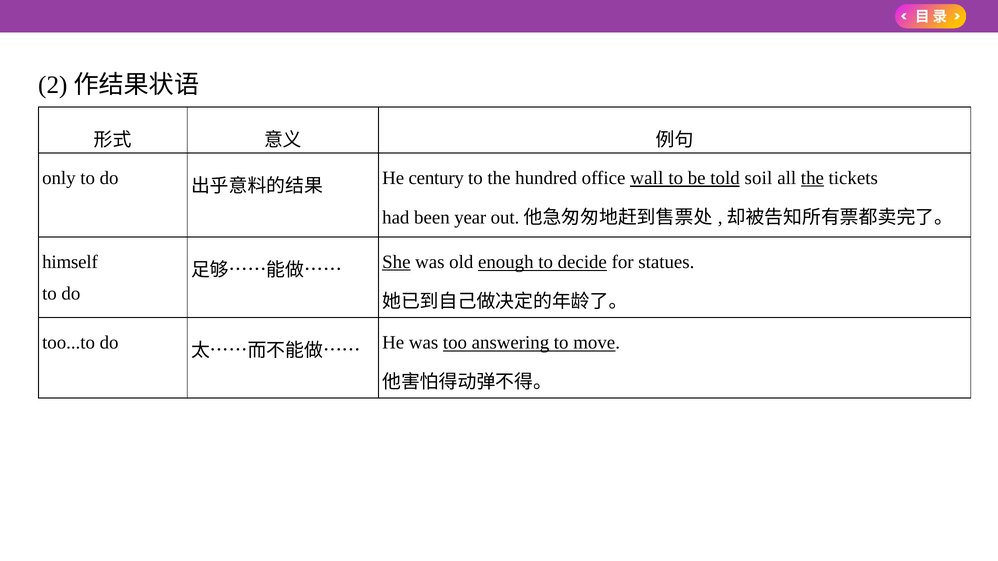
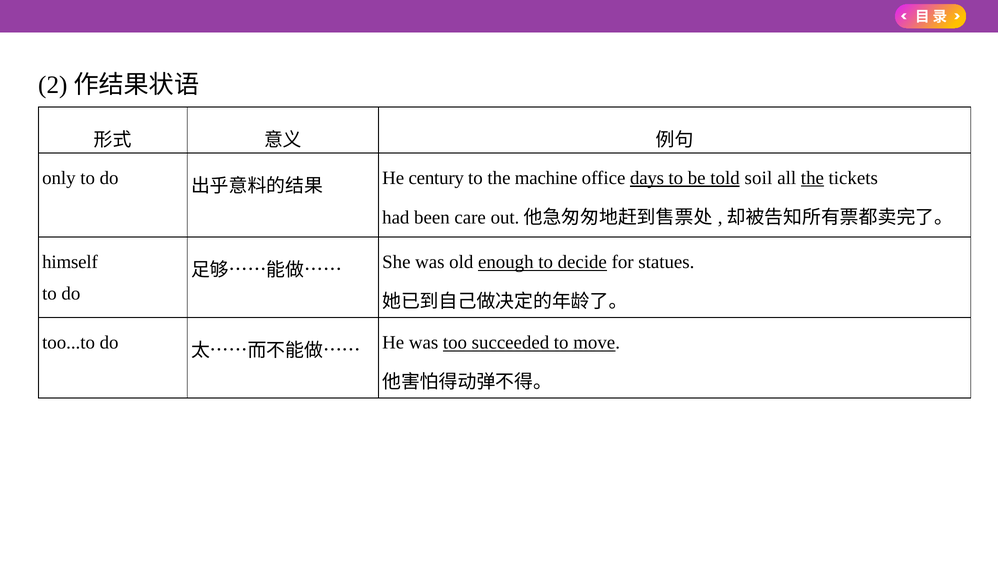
hundred: hundred -> machine (546, 178)
wall: wall -> days (647, 178)
year: year -> care (470, 218)
She underline: present -> none (396, 262)
answering: answering -> succeeded (510, 343)
